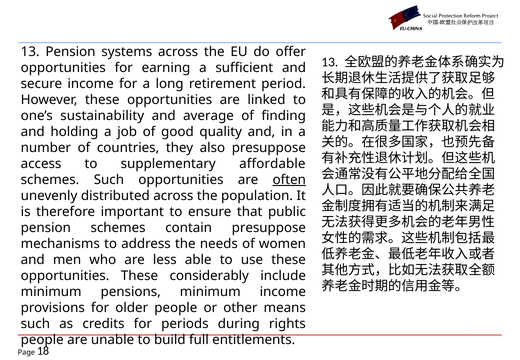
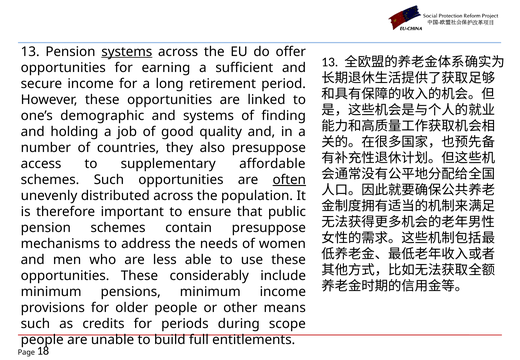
systems underline: none -> present (127, 52)
sustainability: sustainability -> demographic (102, 116)
and average: average -> systems (209, 116)
rights: rights -> scope (287, 324)
